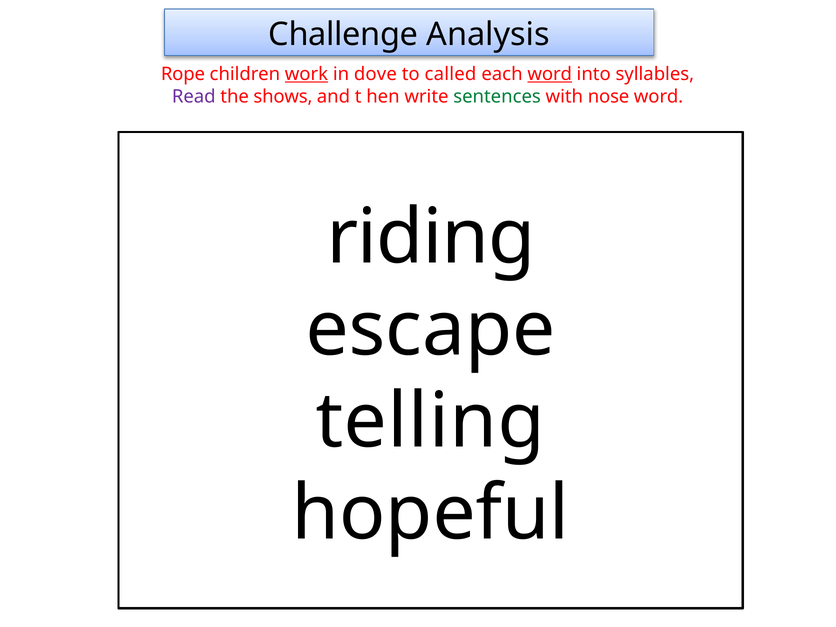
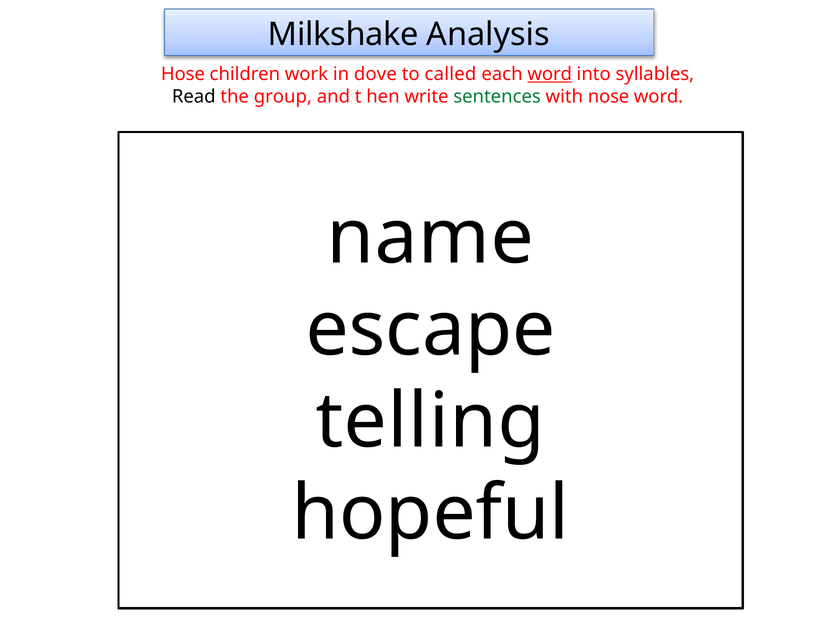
Challenge: Challenge -> Milkshake (343, 35)
Rope: Rope -> Hose (183, 74)
work underline: present -> none (306, 74)
Read colour: purple -> black (194, 96)
shows: shows -> group (283, 96)
riding: riding -> name (430, 238)
